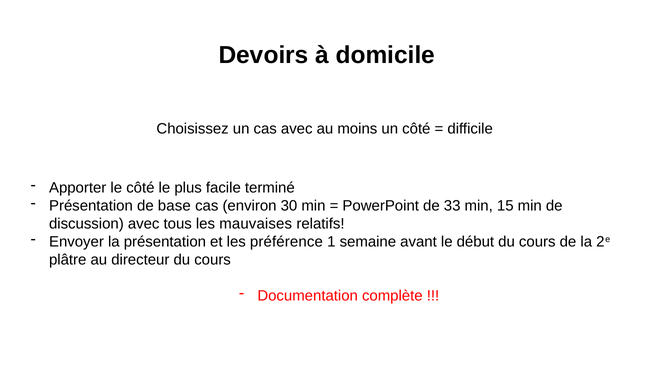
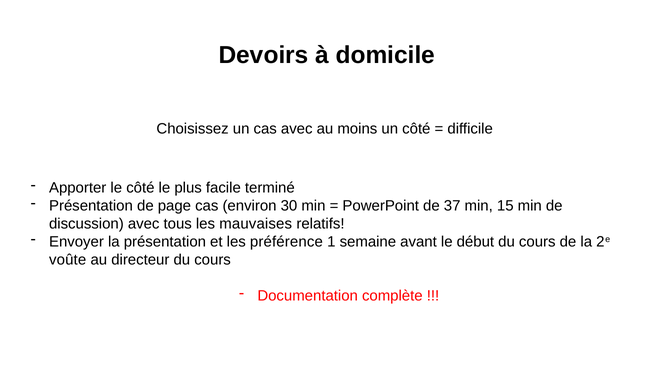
base: base -> page (174, 206)
33: 33 -> 37 (452, 206)
plâtre: plâtre -> voûte (68, 260)
